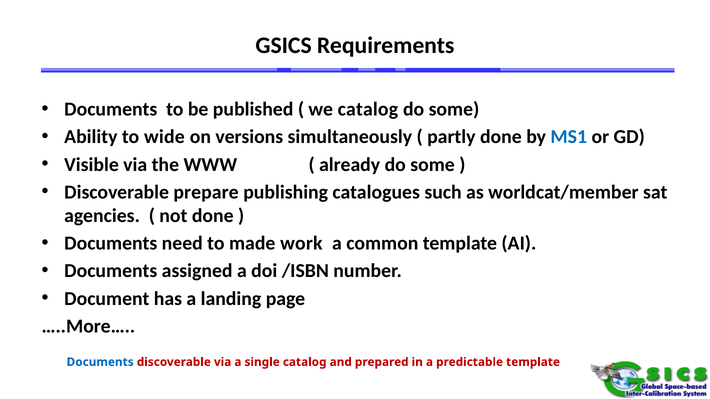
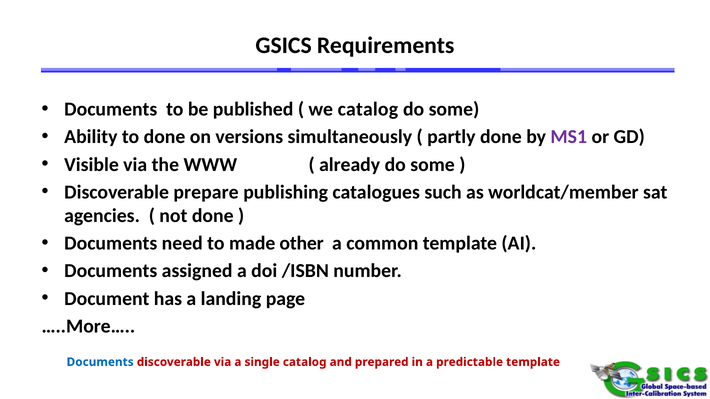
to wide: wide -> done (165, 137)
MS1 colour: blue -> purple (569, 137)
work: work -> other (302, 244)
